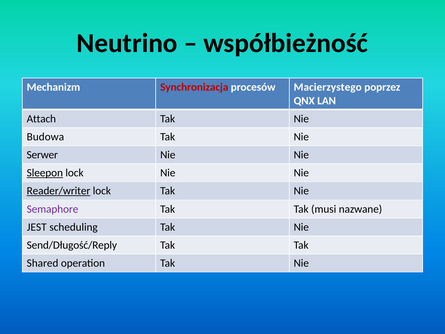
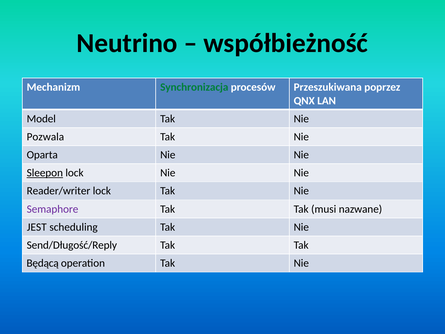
Synchronizacja colour: red -> green (194, 87)
Macierzystego: Macierzystego -> Przeszukiwana (328, 87)
Attach: Attach -> Model (41, 119)
Budowa: Budowa -> Pozwala (45, 137)
Serwer: Serwer -> Oparta (42, 155)
Reader/writer underline: present -> none (59, 191)
Shared: Shared -> Będącą (43, 263)
